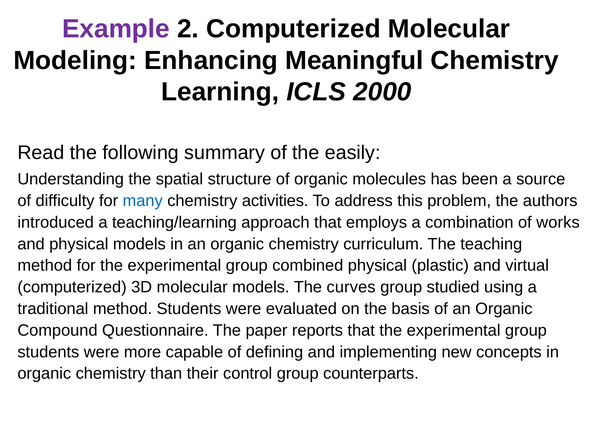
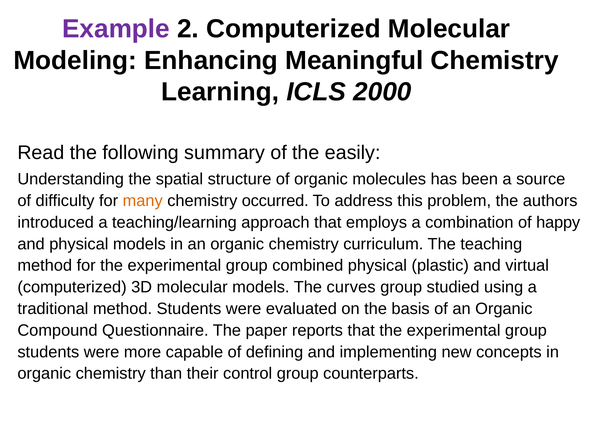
many colour: blue -> orange (143, 201)
activities: activities -> occurred (275, 201)
works: works -> happy (558, 222)
